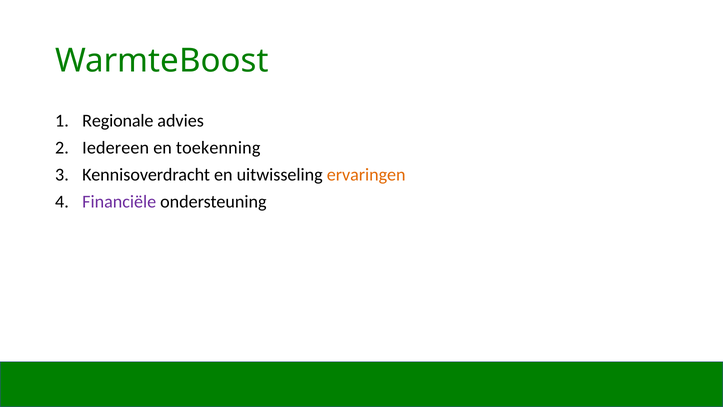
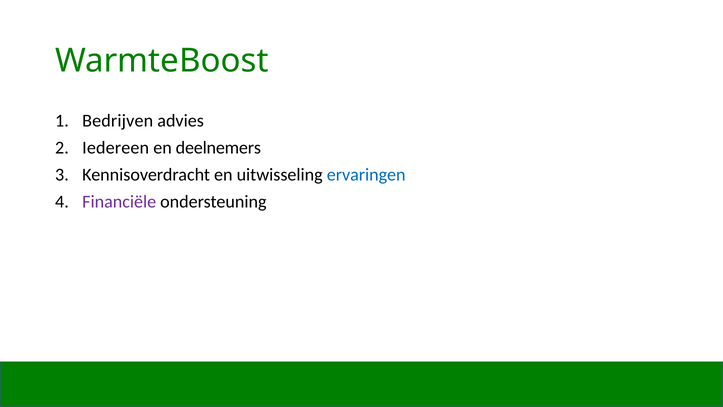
Regionale: Regionale -> Bedrijven (118, 121)
toekenning: toekenning -> deelnemers (218, 148)
ervaringen colour: orange -> blue (366, 175)
